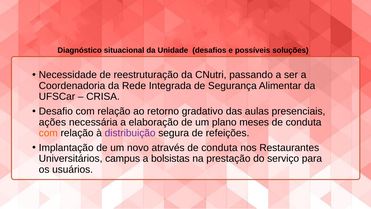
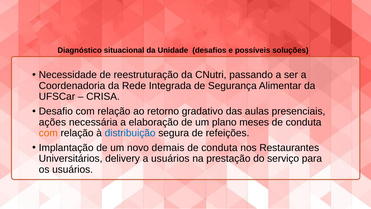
distribuição colour: purple -> blue (130, 133)
através: através -> demais (168, 148)
campus: campus -> delivery (123, 158)
a bolsistas: bolsistas -> usuários (170, 158)
